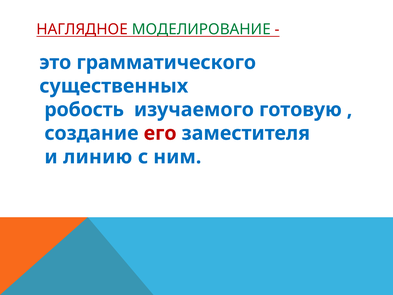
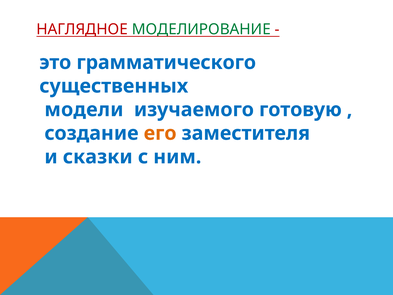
робость: робость -> модели (84, 110)
его colour: red -> orange (160, 133)
линию: линию -> сказки (98, 157)
